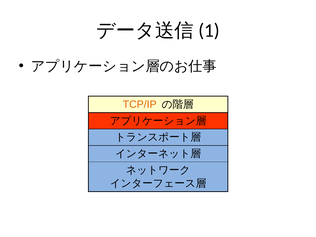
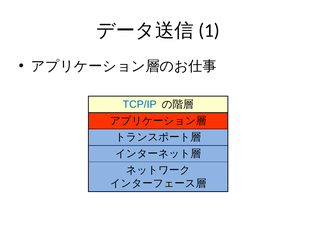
TCP/IP colour: orange -> blue (140, 104)
